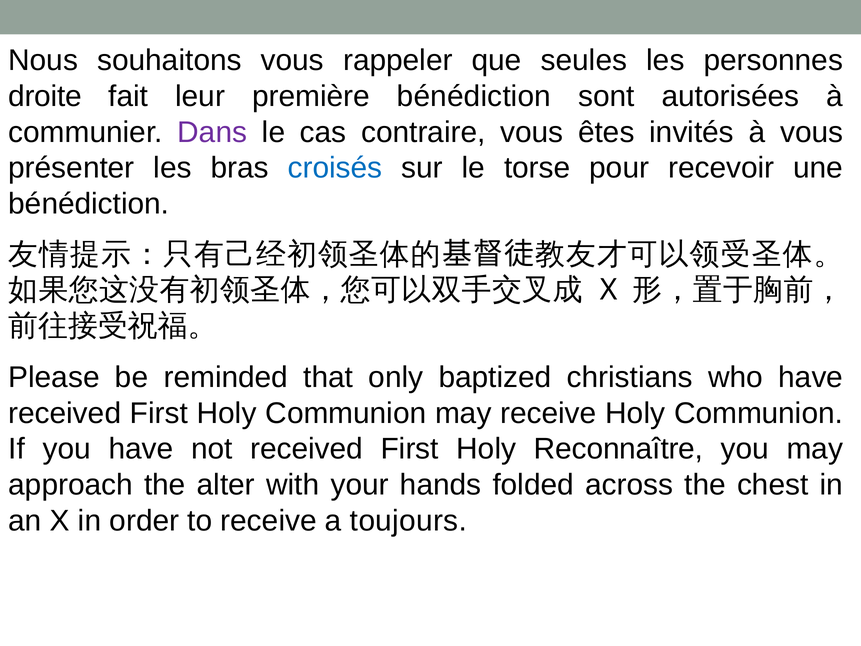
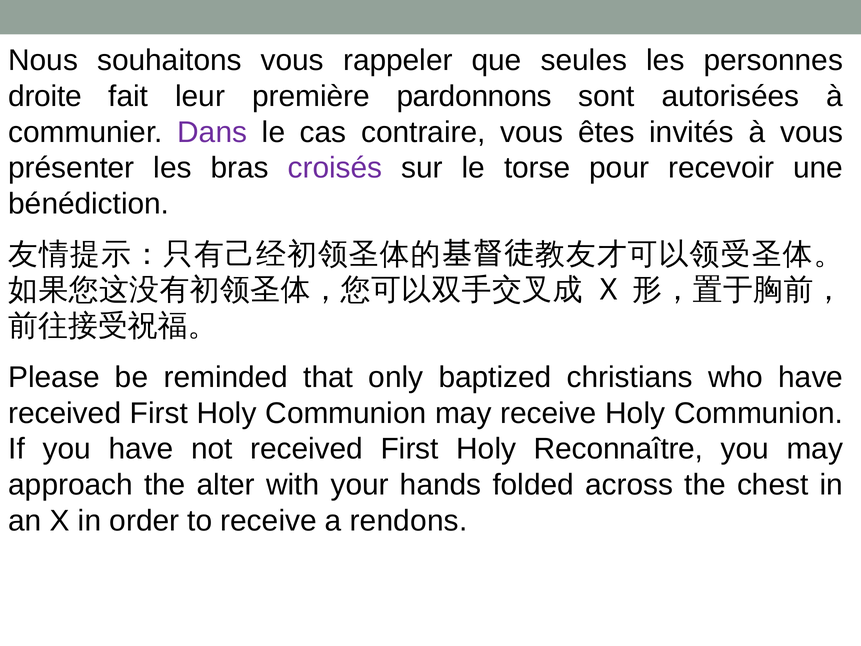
première bénédiction: bénédiction -> pardonnons (474, 96)
croisés colour: blue -> purple (335, 168)
toujours: toujours -> rendons (409, 521)
